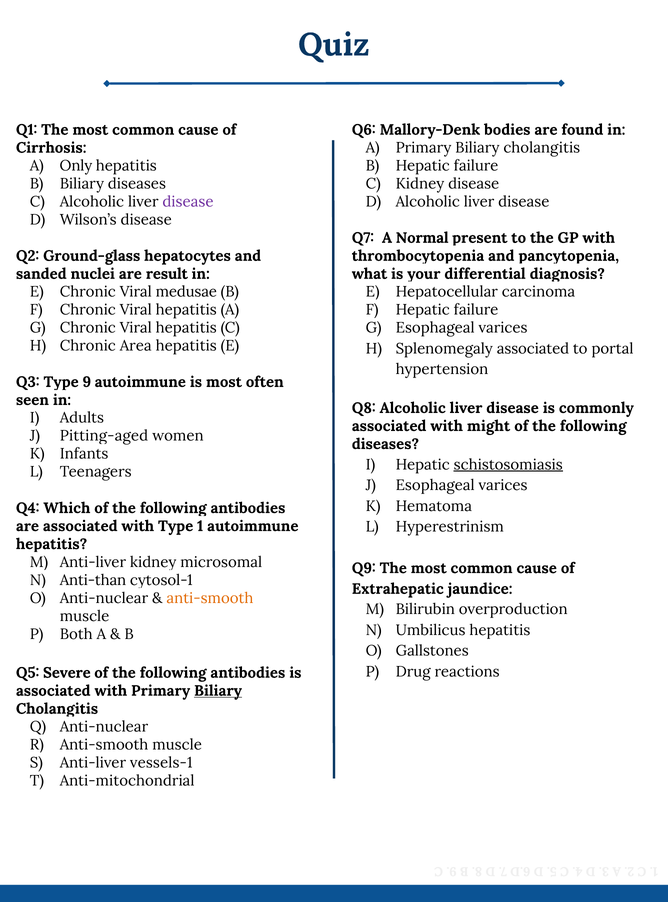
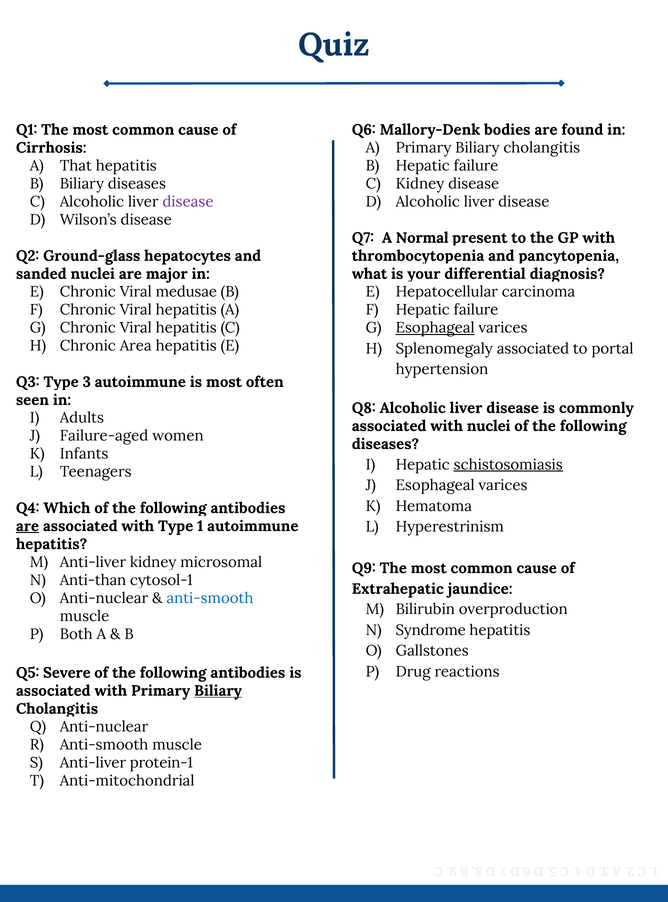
Only: Only -> That (76, 166)
result: result -> major (167, 274)
Esophageal underline: none -> present (435, 328)
Type 9: 9 -> 3 (87, 382)
with might: might -> nuclei (489, 426)
Pitting-aged: Pitting-aged -> Failure-aged (104, 436)
are underline: none -> present (27, 526)
anti-smooth colour: orange -> blue (210, 598)
Umbilicus: Umbilicus -> Syndrome (431, 630)
vessels-1: vessels-1 -> protein-1 (161, 762)
